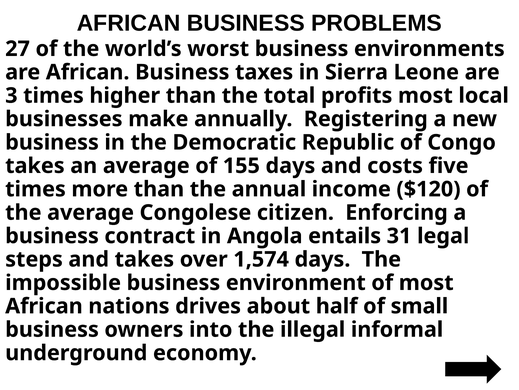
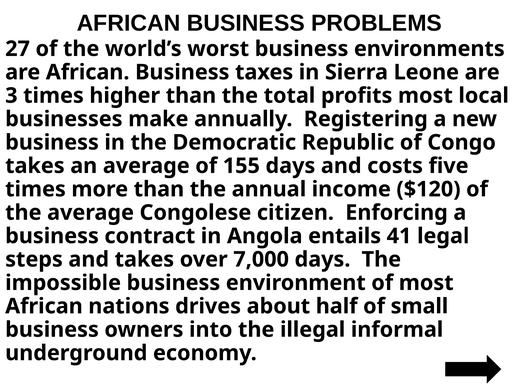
31: 31 -> 41 (399, 236)
1,574: 1,574 -> 7,000 (261, 259)
